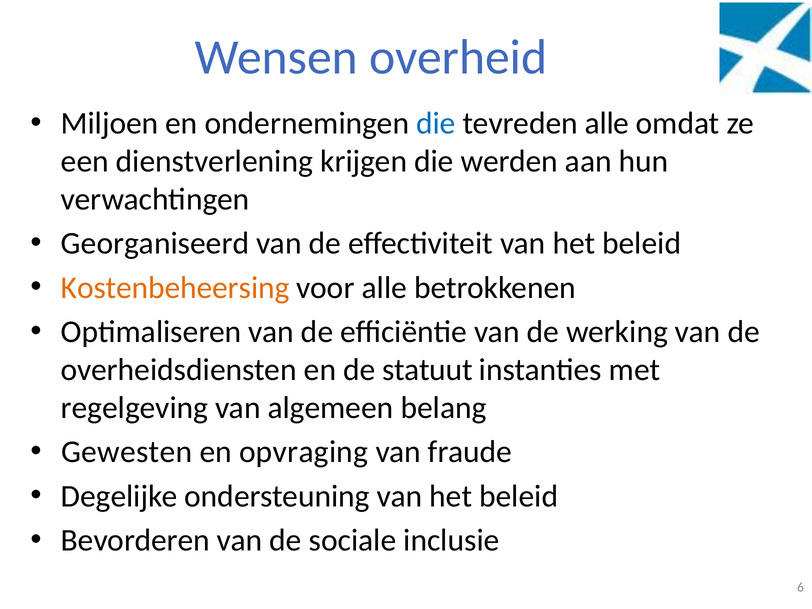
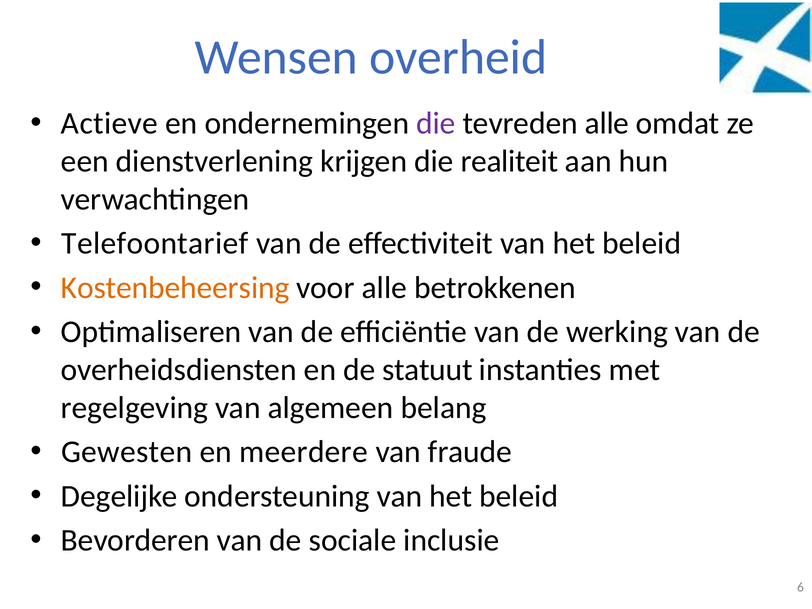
Miljoen: Miljoen -> Actieve (109, 123)
die colour: blue -> purple (436, 123)
werden: werden -> realiteit (509, 161)
Georganiseerd: Georganiseerd -> Telefoontarief (155, 243)
opvraging: opvraging -> meerdere (304, 452)
